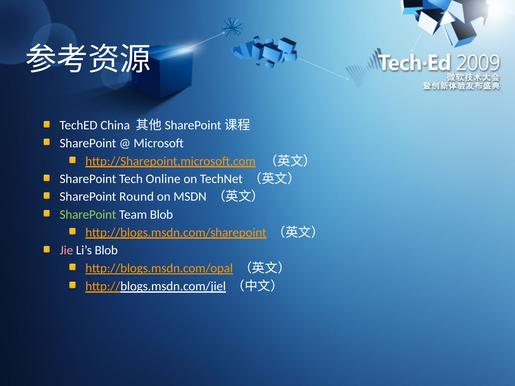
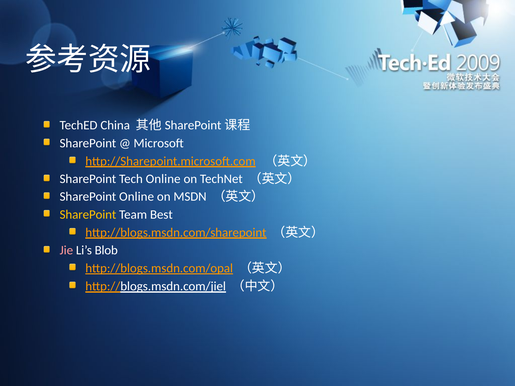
SharePoint Round: Round -> Online (137, 197)
SharePoint colour: light green -> yellow (88, 215)
Team Blob: Blob -> Best (161, 215)
